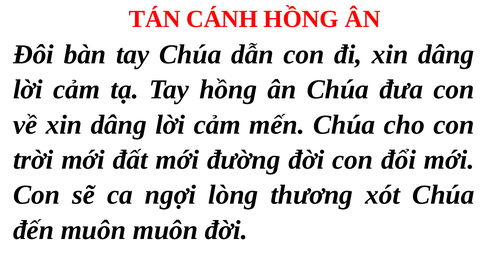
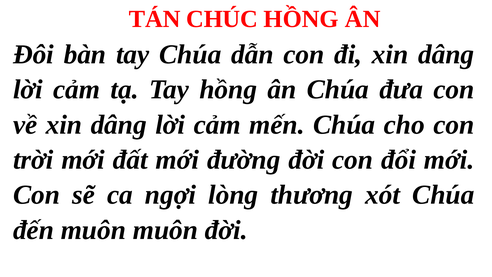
CÁNH: CÁNH -> CHÚC (222, 19)
